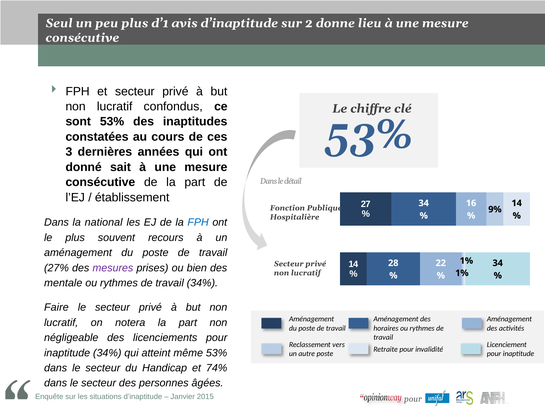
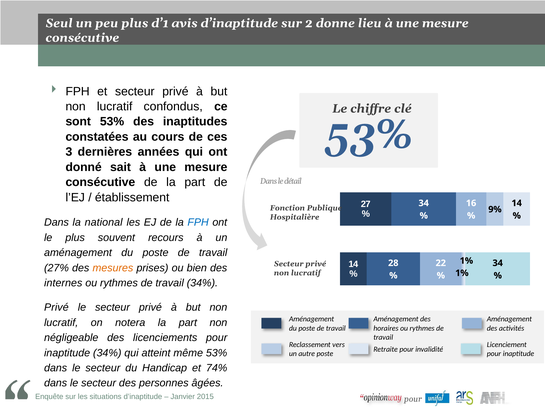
mesures colour: purple -> orange (113, 268)
mentale: mentale -> internes (63, 283)
Faire: Faire -> Privé (56, 307)
